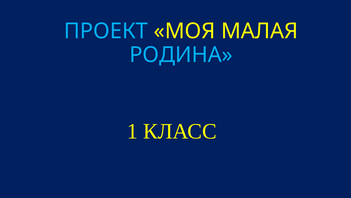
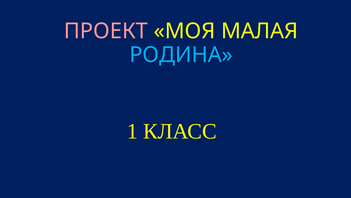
ПРОЕКТ colour: light blue -> pink (106, 31)
